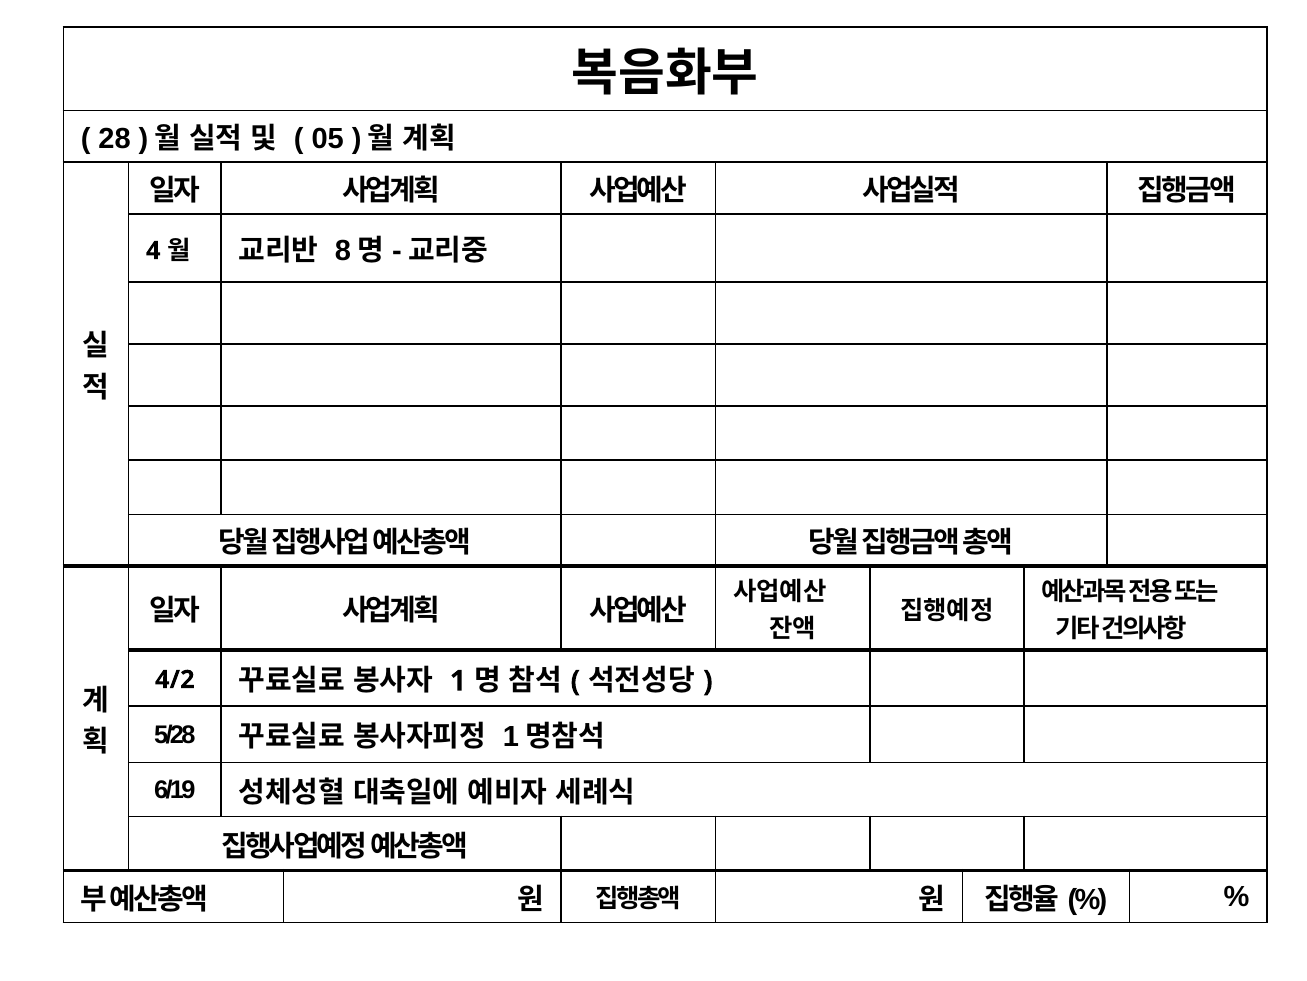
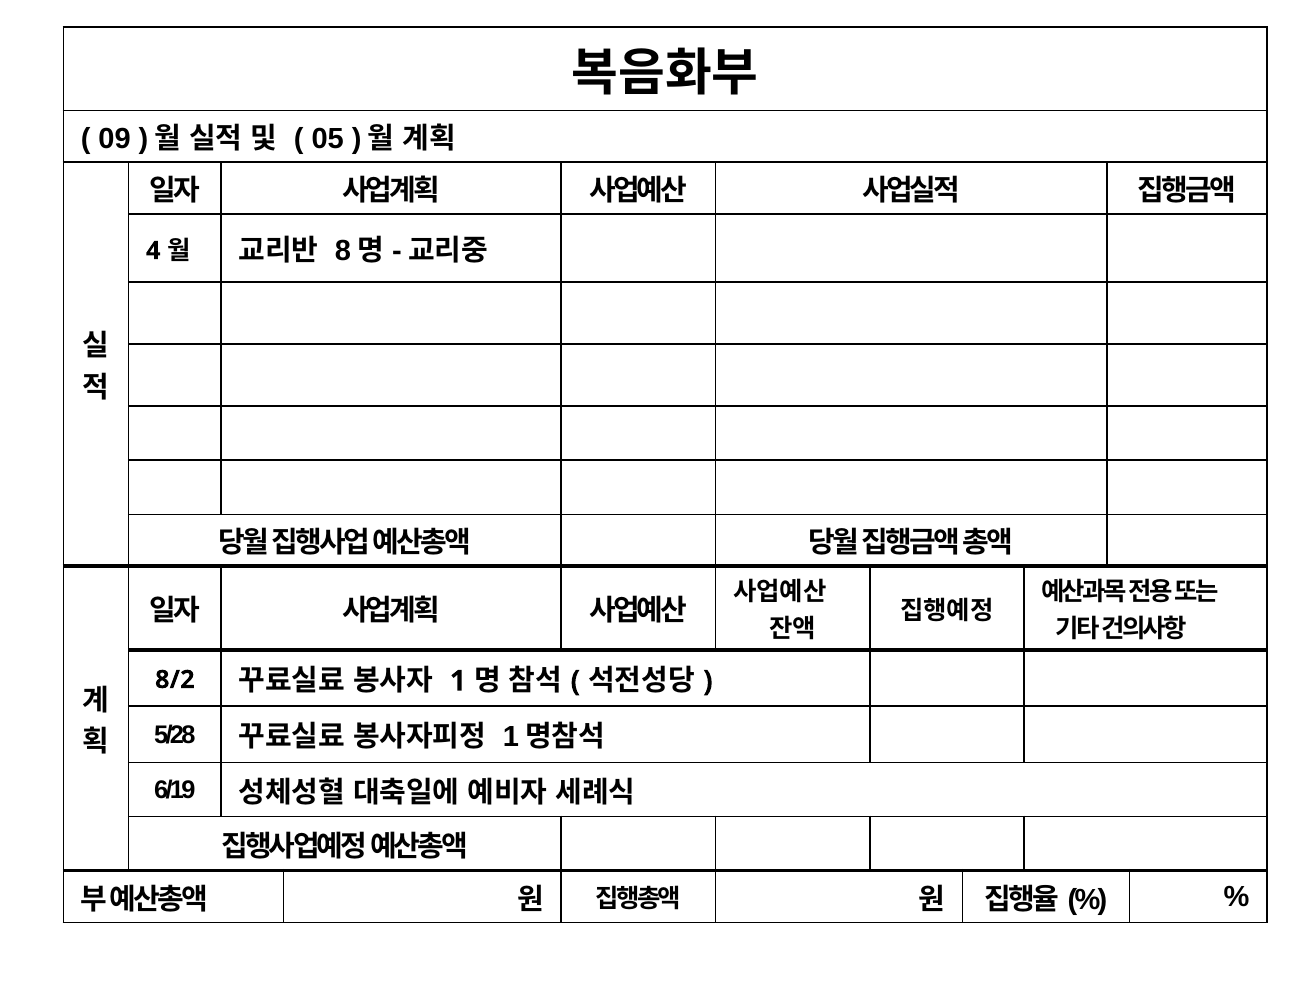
28: 28 -> 09 (115, 139)
4/2: 4/2 -> 8/2 (175, 679)
